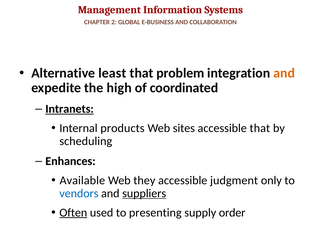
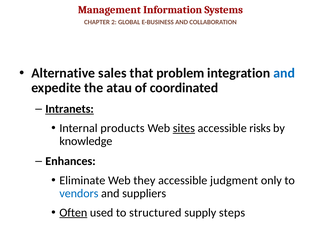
least: least -> sales (112, 73)
and colour: orange -> blue (284, 73)
high: high -> atau (119, 88)
sites underline: none -> present (184, 129)
accessible that: that -> risks (260, 129)
scheduling: scheduling -> knowledge (86, 142)
Available: Available -> Eliminate (82, 181)
suppliers underline: present -> none (144, 194)
presenting: presenting -> structured (155, 213)
order: order -> steps (232, 213)
